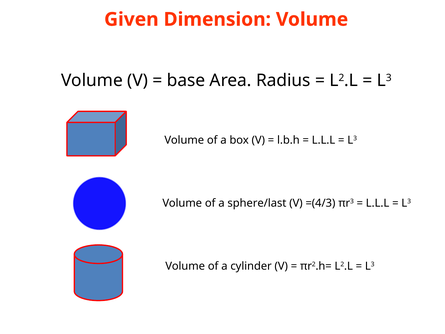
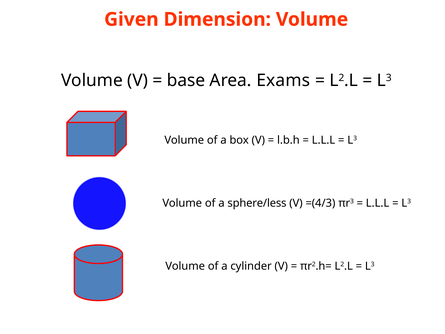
Radius: Radius -> Exams (283, 81)
sphere/last: sphere/last -> sphere/less (257, 203)
